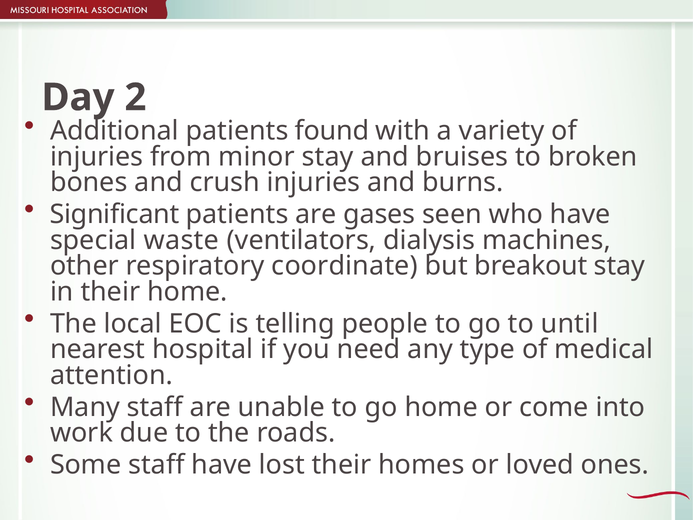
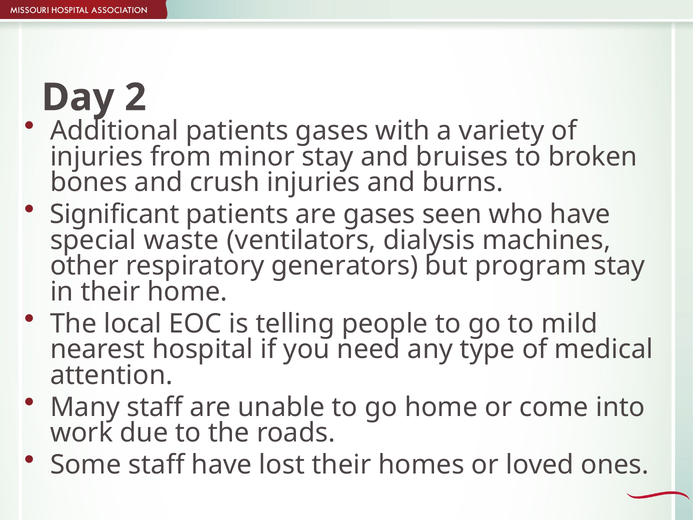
patients found: found -> gases (332, 131)
coordinate: coordinate -> generators (345, 266)
breakout: breakout -> program (531, 266)
until: until -> mild (570, 324)
